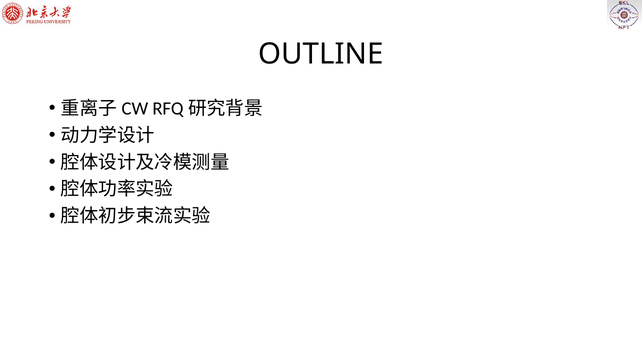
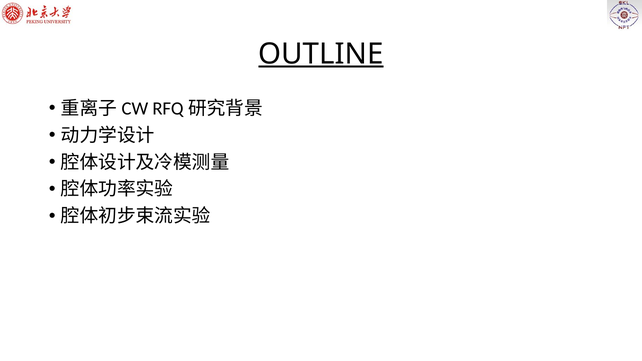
OUTLINE underline: none -> present (321, 54)
